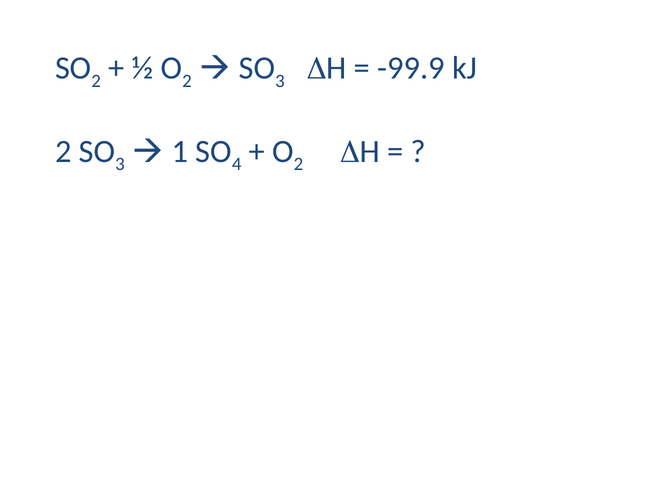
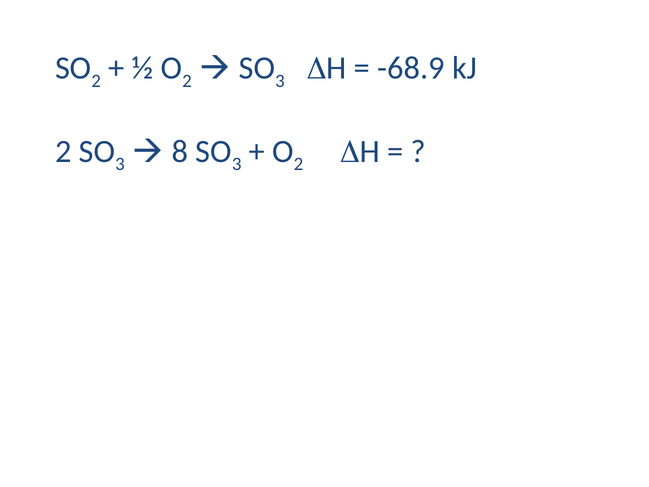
-99.9: -99.9 -> -68.9 (411, 68)
1: 1 -> 8 (180, 151)
4: 4 -> 3 (237, 164)
